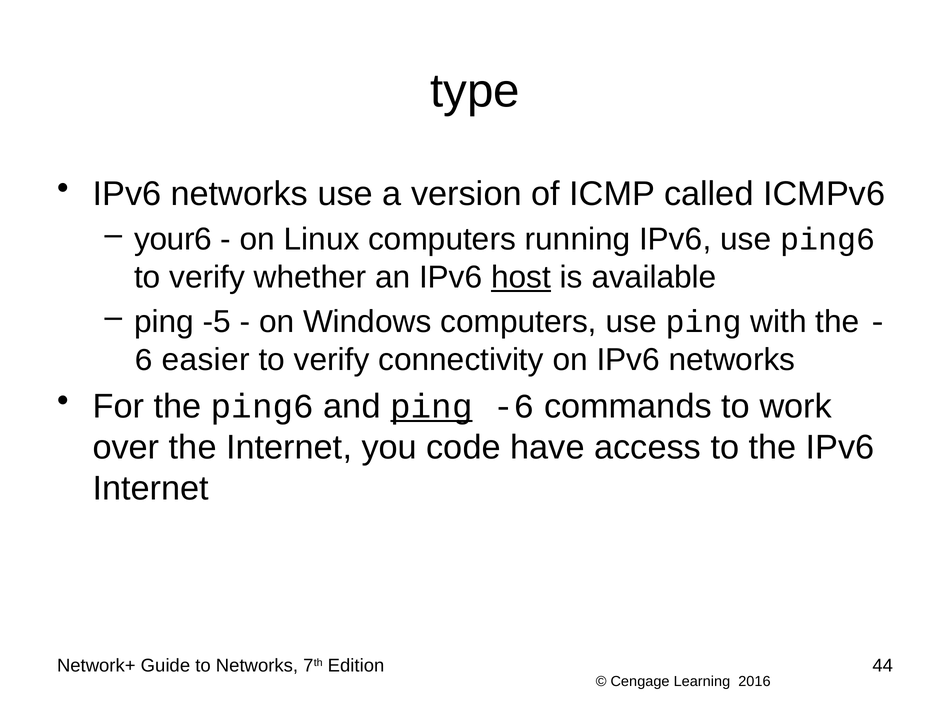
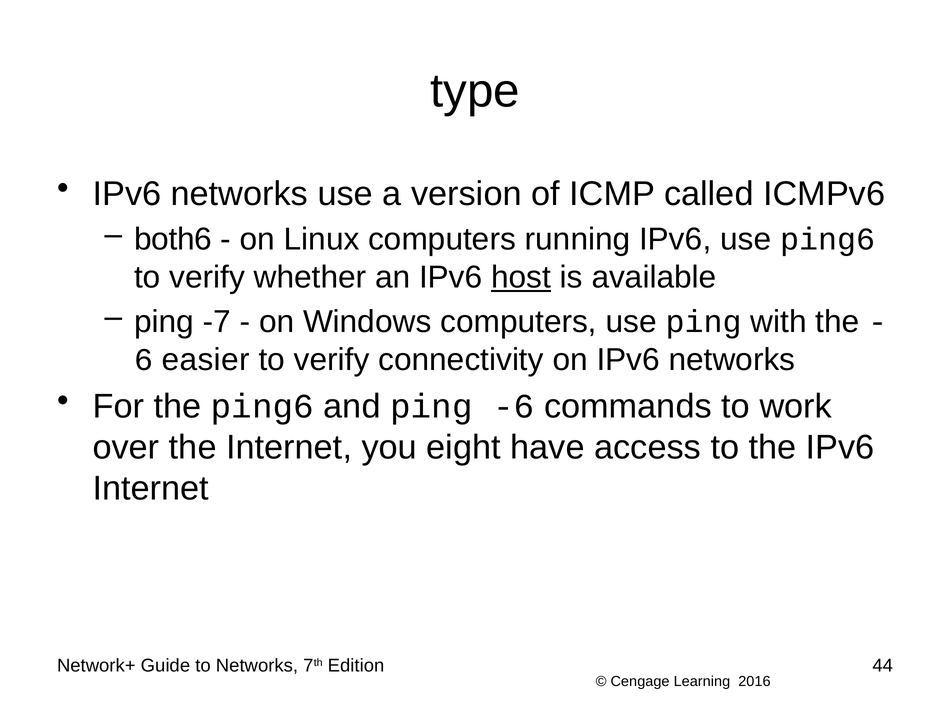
your6: your6 -> both6 (173, 240)
-5: -5 -> -7 (217, 322)
ping underline: present -> none (431, 407)
code: code -> eight (463, 448)
